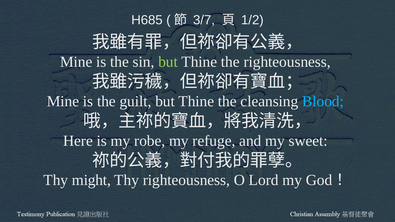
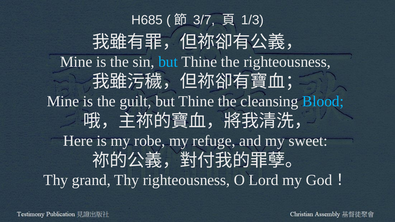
1/2: 1/2 -> 1/3 (252, 20)
but colour: light green -> light blue (168, 62)
might: might -> grand (91, 180)
